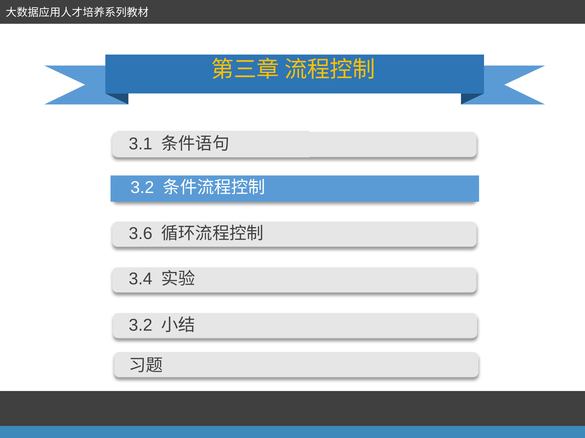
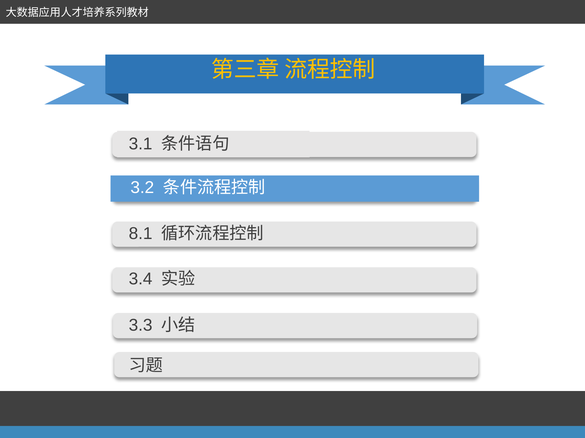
3.6: 3.6 -> 8.1 (141, 234)
3.2: 3.2 -> 3.3 (141, 326)
